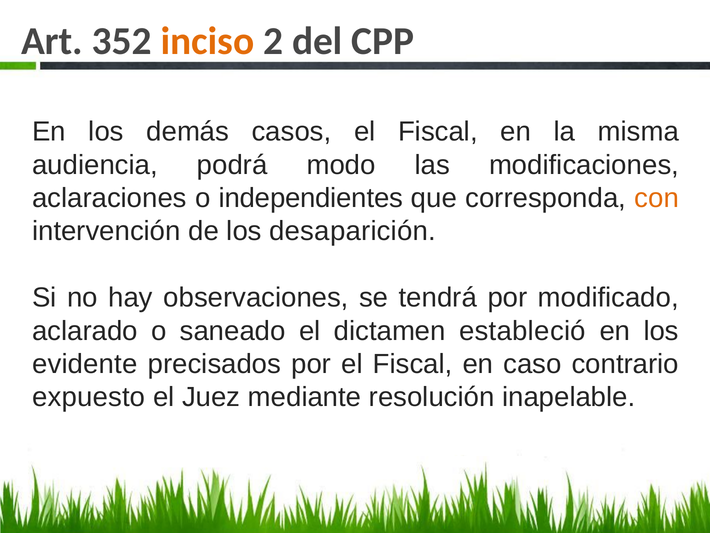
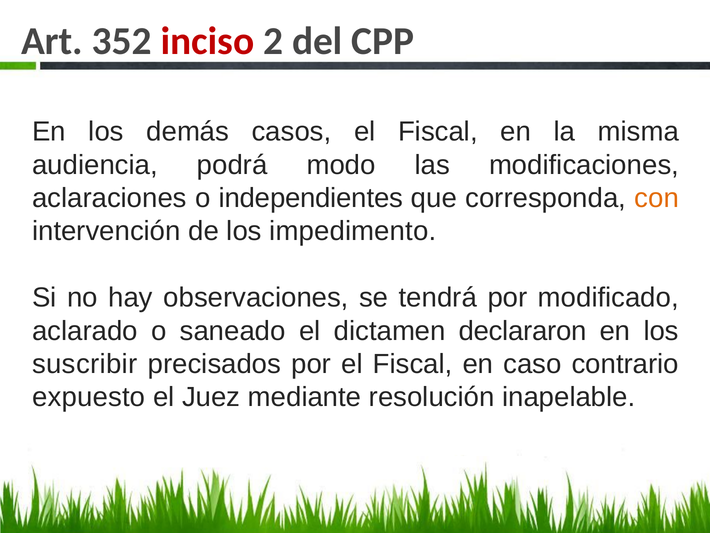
inciso colour: orange -> red (207, 41)
desaparición: desaparición -> impedimento (353, 231)
estableció: estableció -> declararon (523, 331)
evidente: evidente -> suscribir (85, 364)
